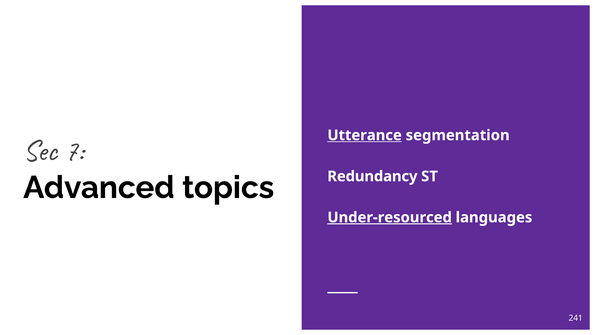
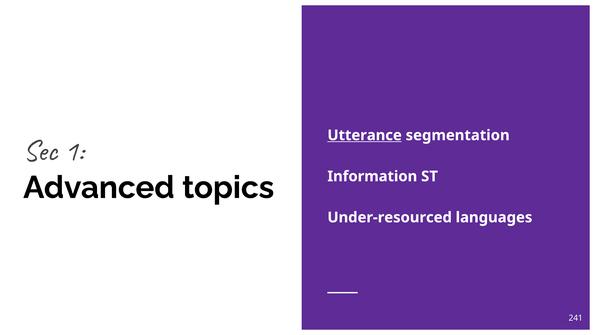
7: 7 -> 1 (74, 151)
Redundancy: Redundancy -> Information (372, 176)
Under-resourced underline: present -> none (390, 217)
